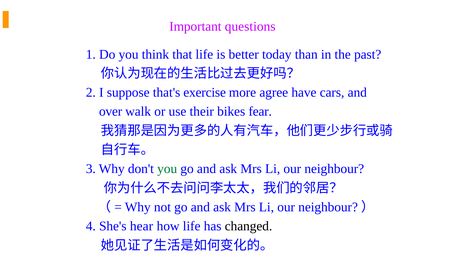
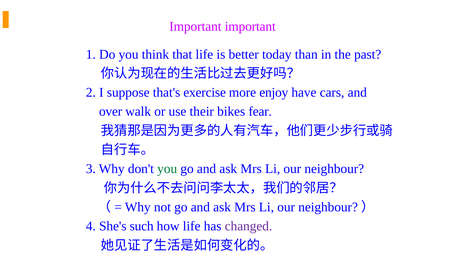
Important questions: questions -> important (250, 27)
agree: agree -> enjoy (274, 92)
hear: hear -> such (142, 226)
changed colour: black -> purple (249, 226)
